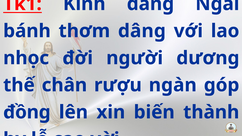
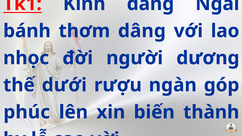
chân: chân -> dưới (64, 85)
đồng: đồng -> phúc (27, 112)
